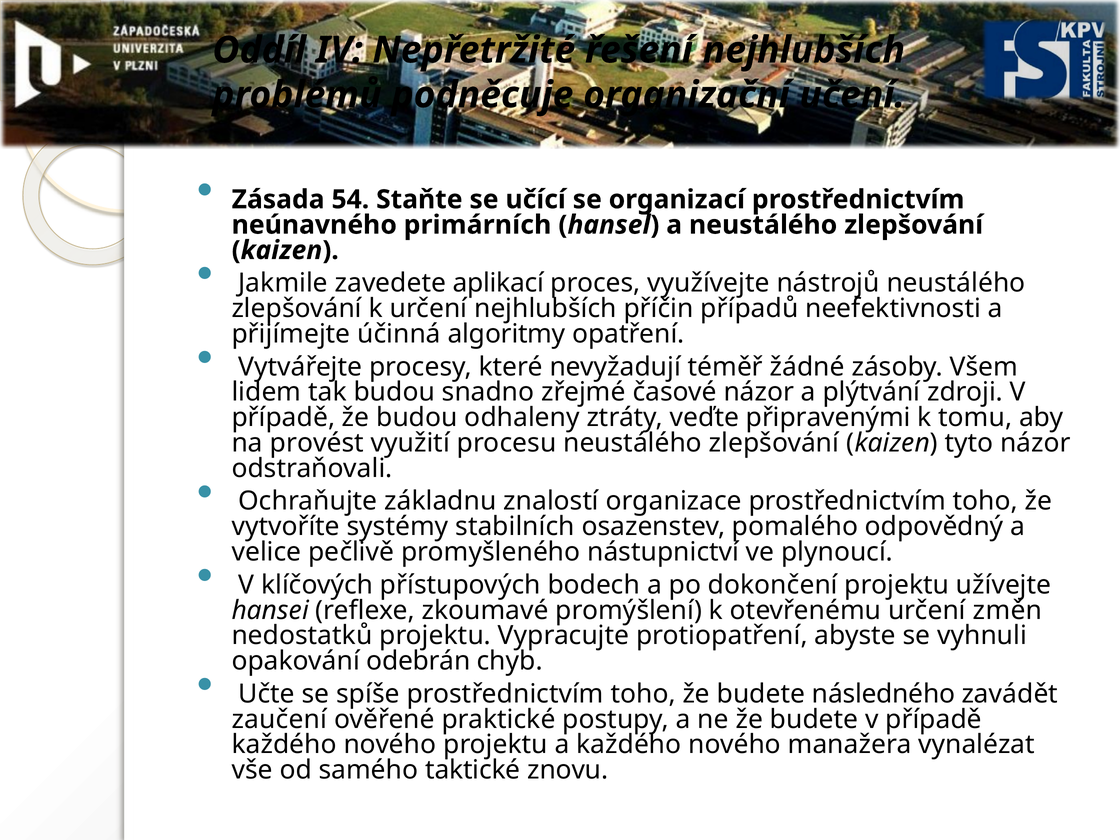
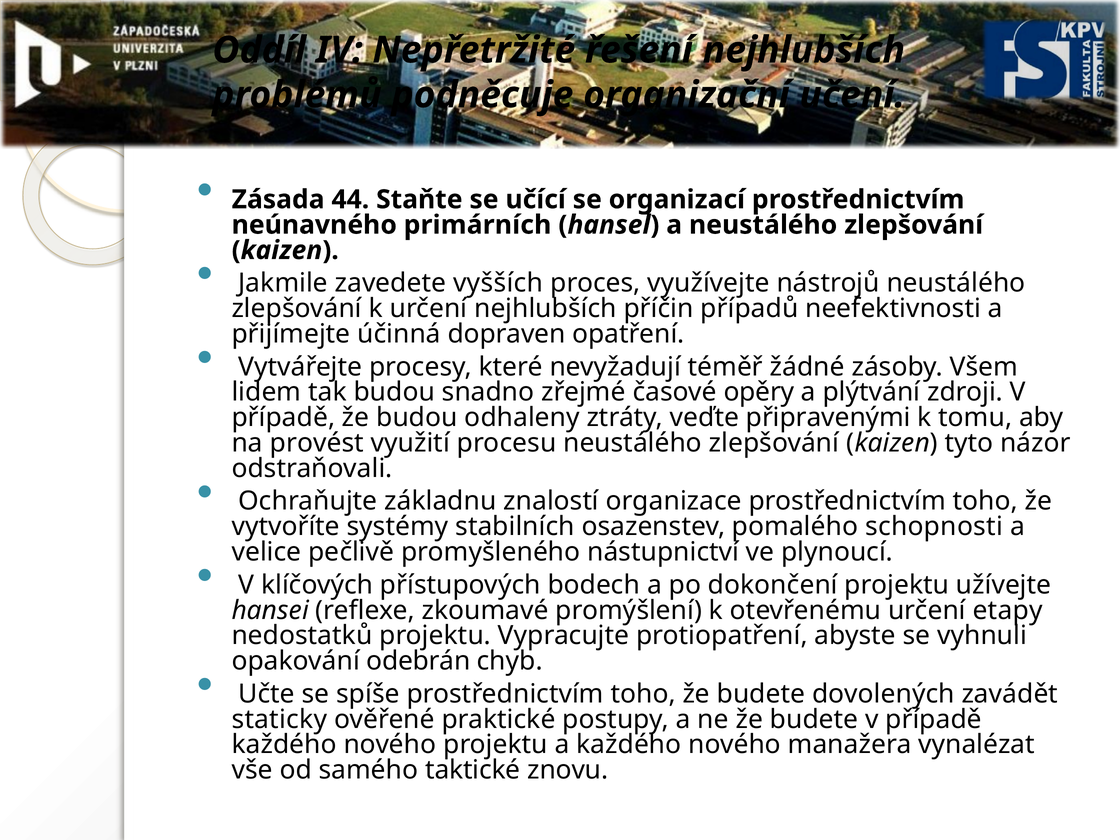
54: 54 -> 44 (350, 200)
aplikací: aplikací -> vyšších (498, 283)
algoritmy: algoritmy -> dopraven (507, 334)
časové názor: názor -> opěry (759, 392)
odpovědný: odpovědný -> schopnosti (934, 527)
změn: změn -> etapy (1008, 610)
následného: následného -> dovolených (883, 694)
zaučení: zaučení -> staticky (279, 719)
